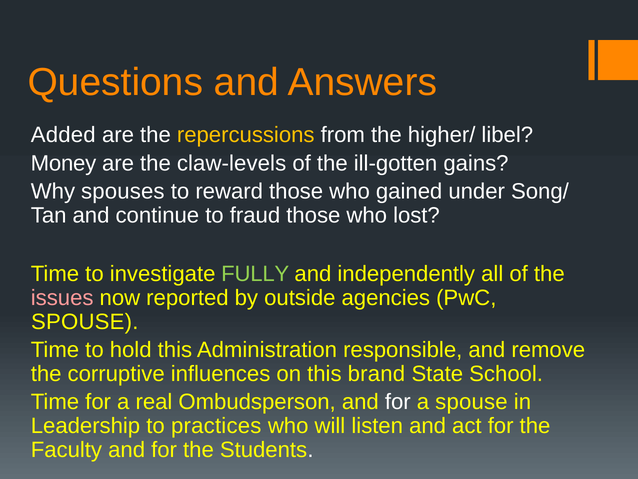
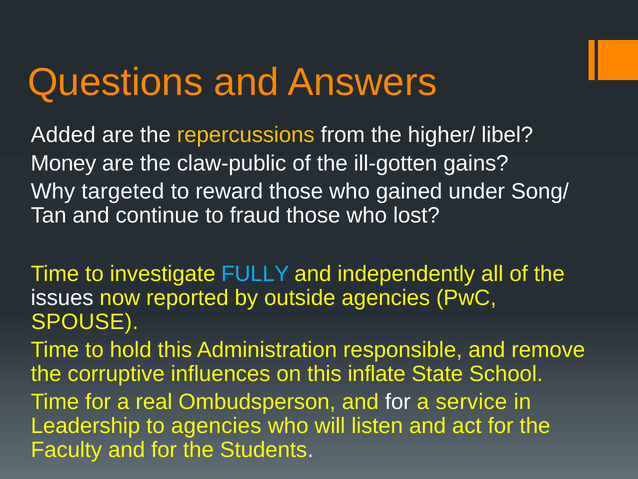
claw-levels: claw-levels -> claw-public (232, 163)
spouses: spouses -> targeted (123, 191)
FULLY colour: light green -> light blue (255, 274)
issues colour: pink -> white (62, 298)
brand: brand -> inflate (377, 373)
a spouse: spouse -> service (471, 402)
to practices: practices -> agencies (216, 425)
